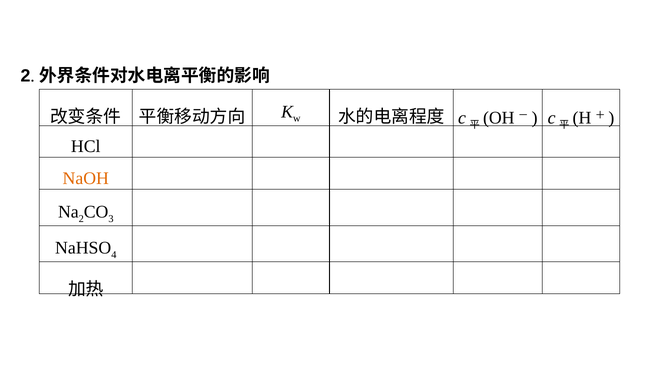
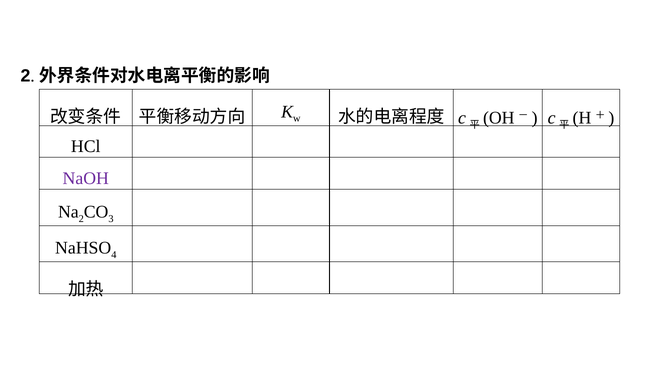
NaOH colour: orange -> purple (86, 179)
